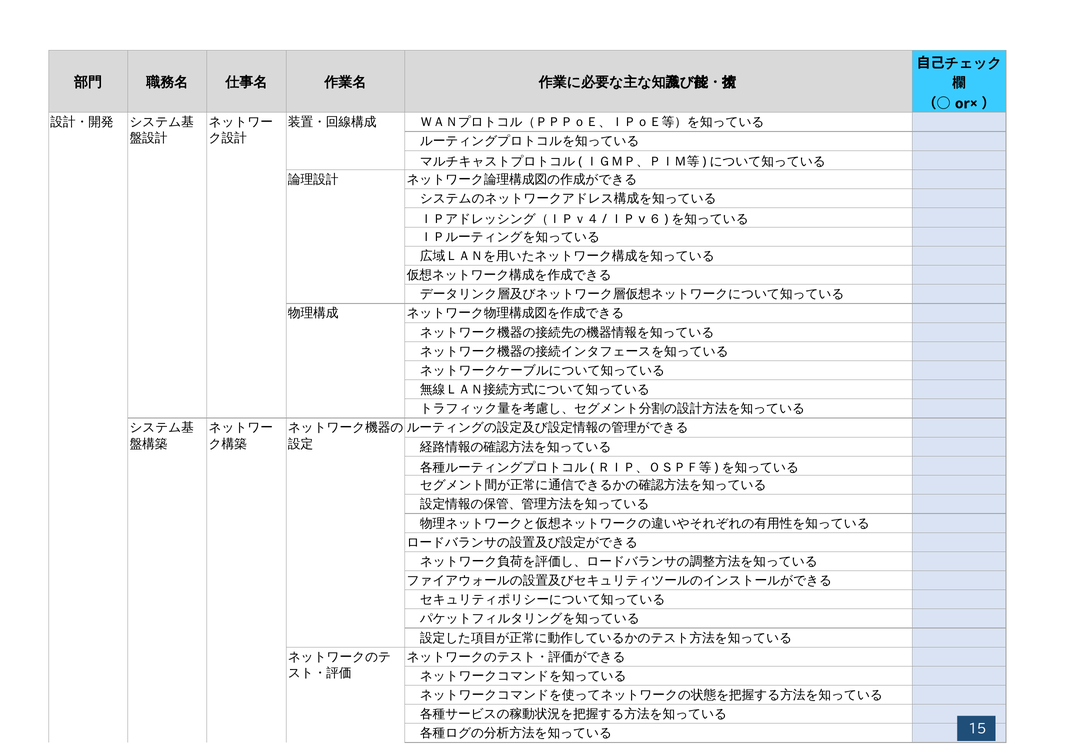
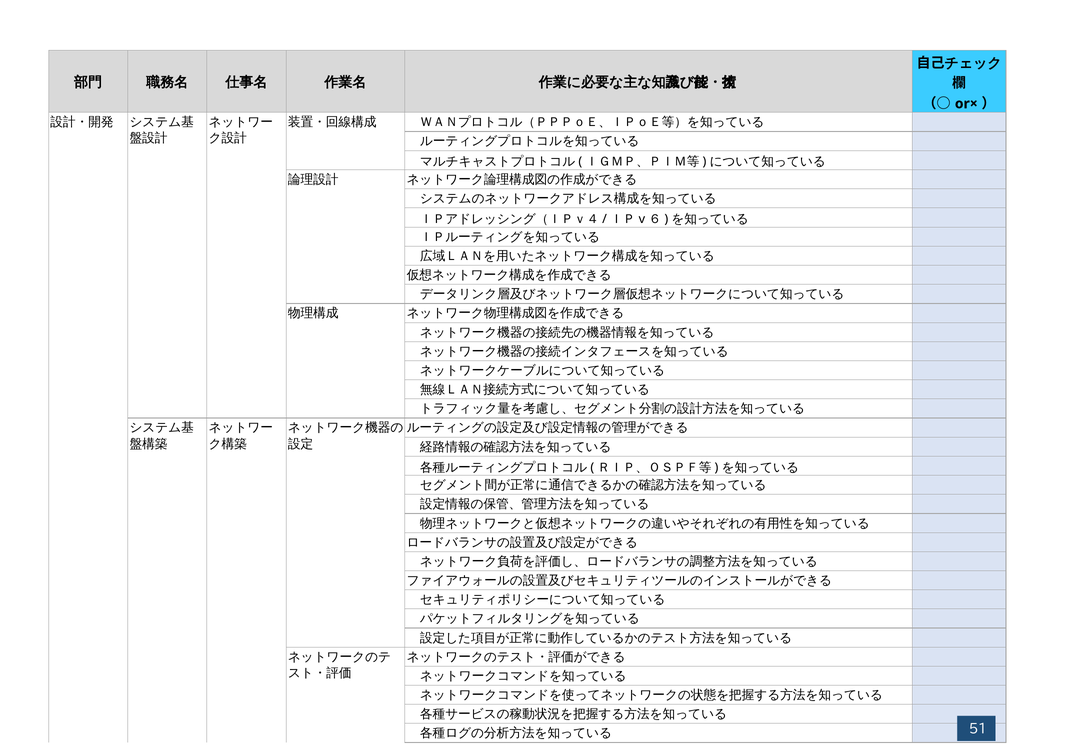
15: 15 -> 51 (978, 729)
